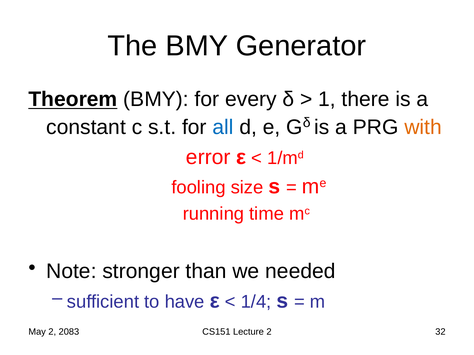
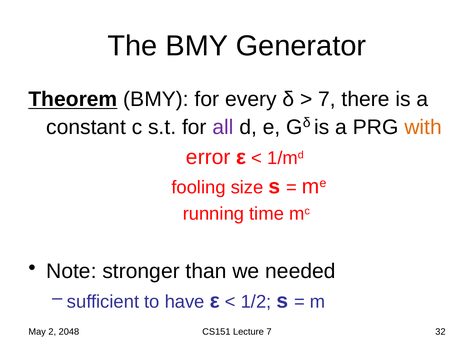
1: 1 -> 7 (327, 99)
all colour: blue -> purple (223, 127)
1/4: 1/4 -> 1/2 (256, 302)
2083: 2083 -> 2048 (69, 332)
Lecture 2: 2 -> 7 (269, 332)
